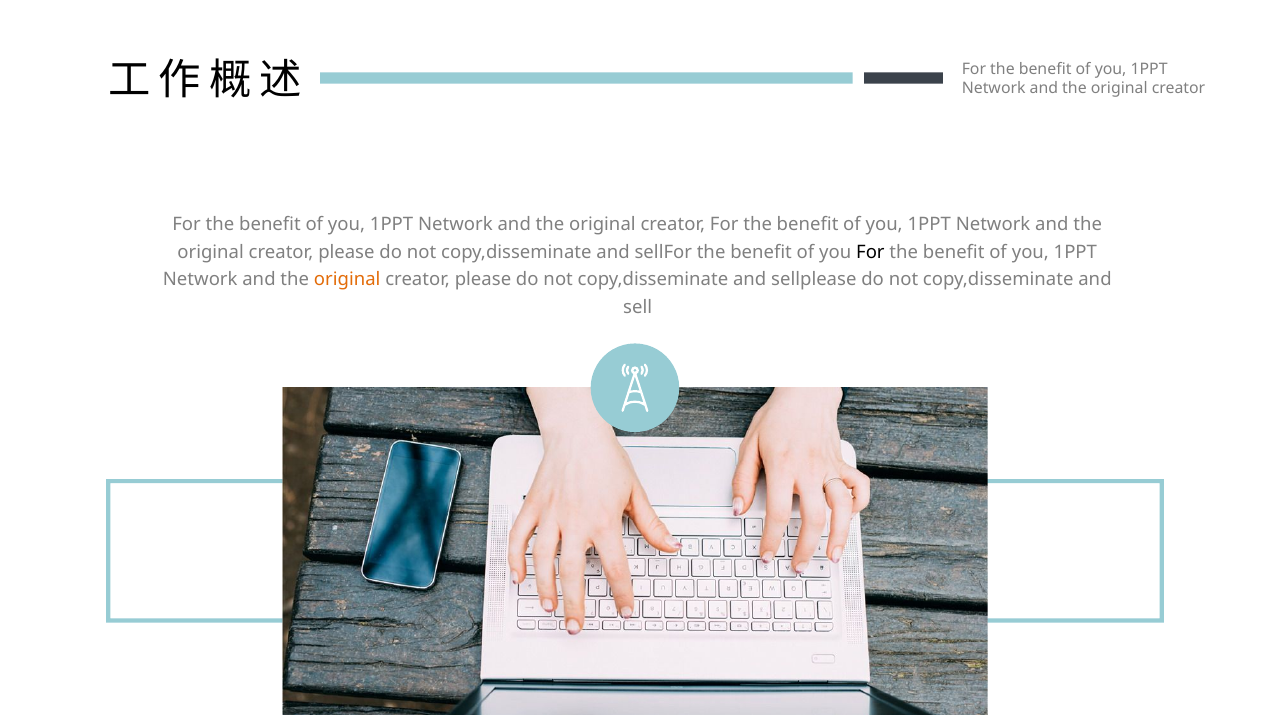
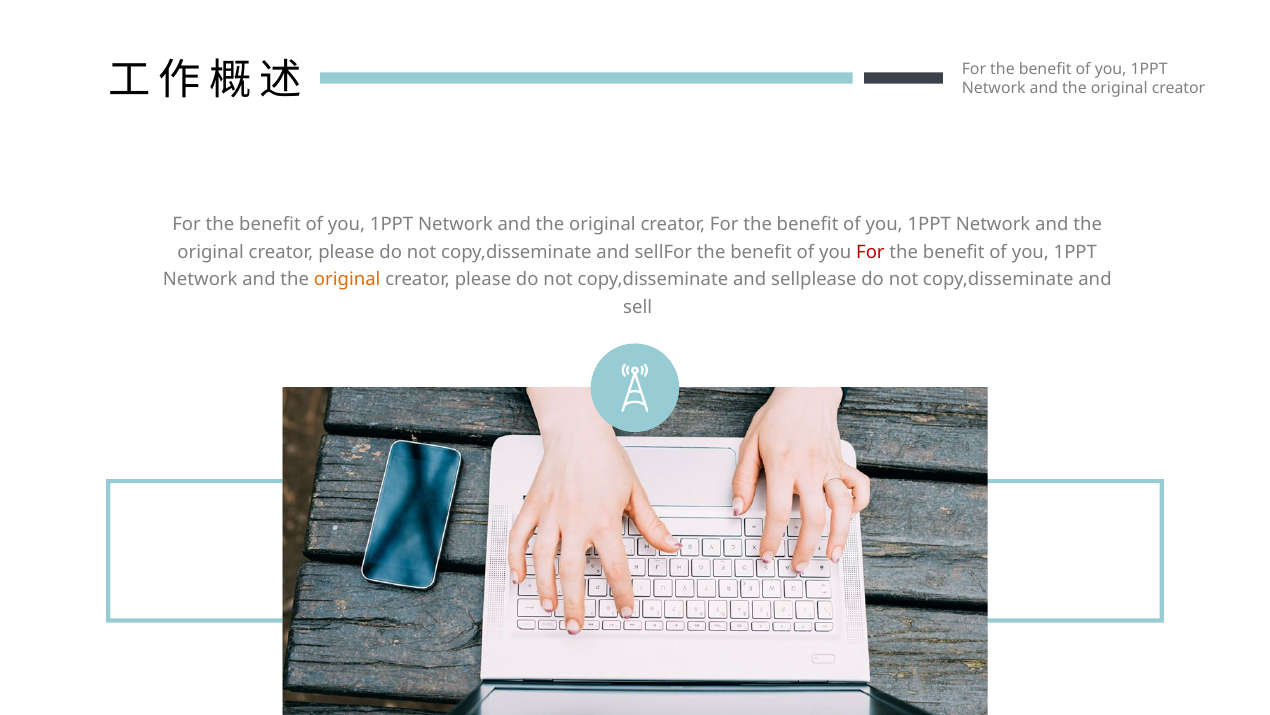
For colour: black -> red (870, 252)
